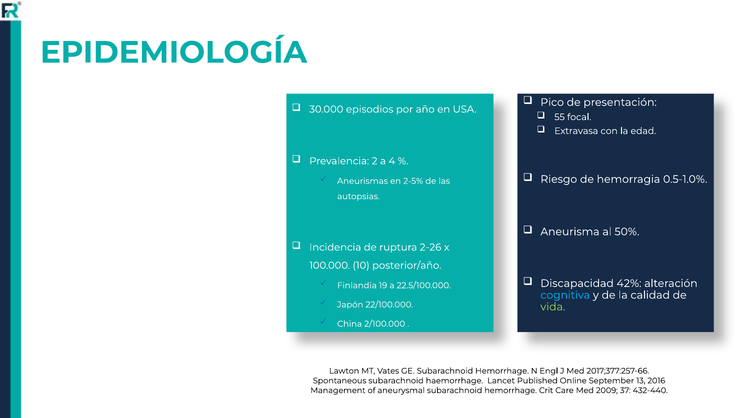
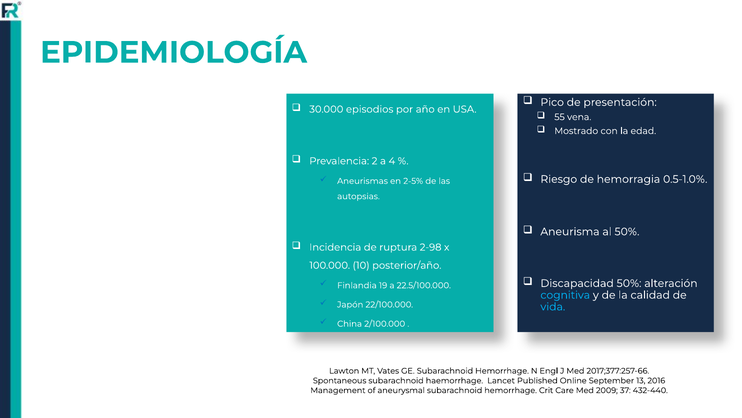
focal: focal -> vena (579, 117)
Extravasa: Extravasa -> Mostrado (576, 131)
2-26: 2-26 -> 2-98 (431, 247)
Discapacidad 42%: 42% -> 50% (629, 283)
vida colour: light green -> light blue (553, 306)
